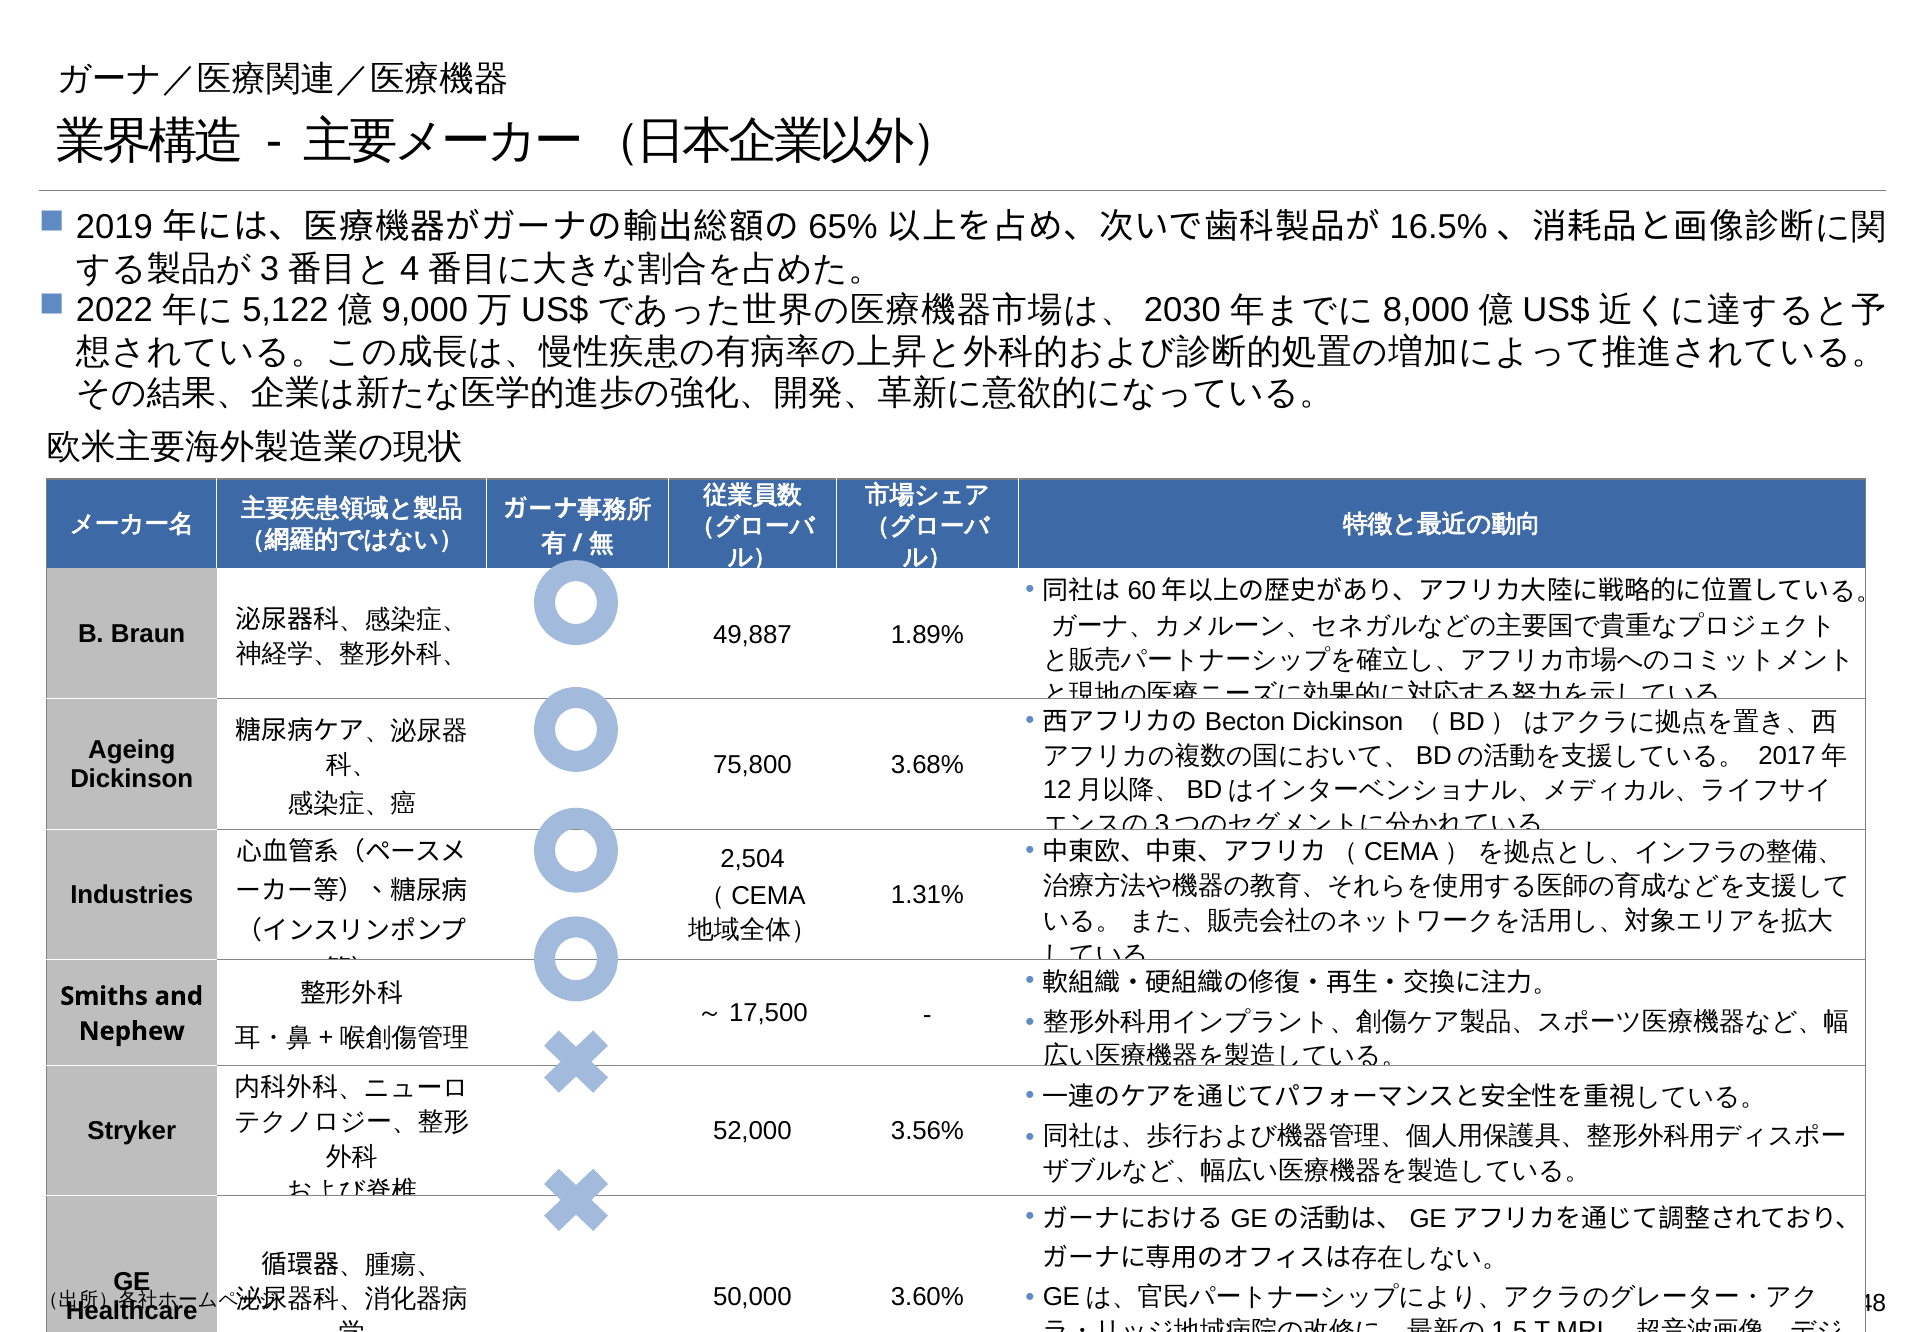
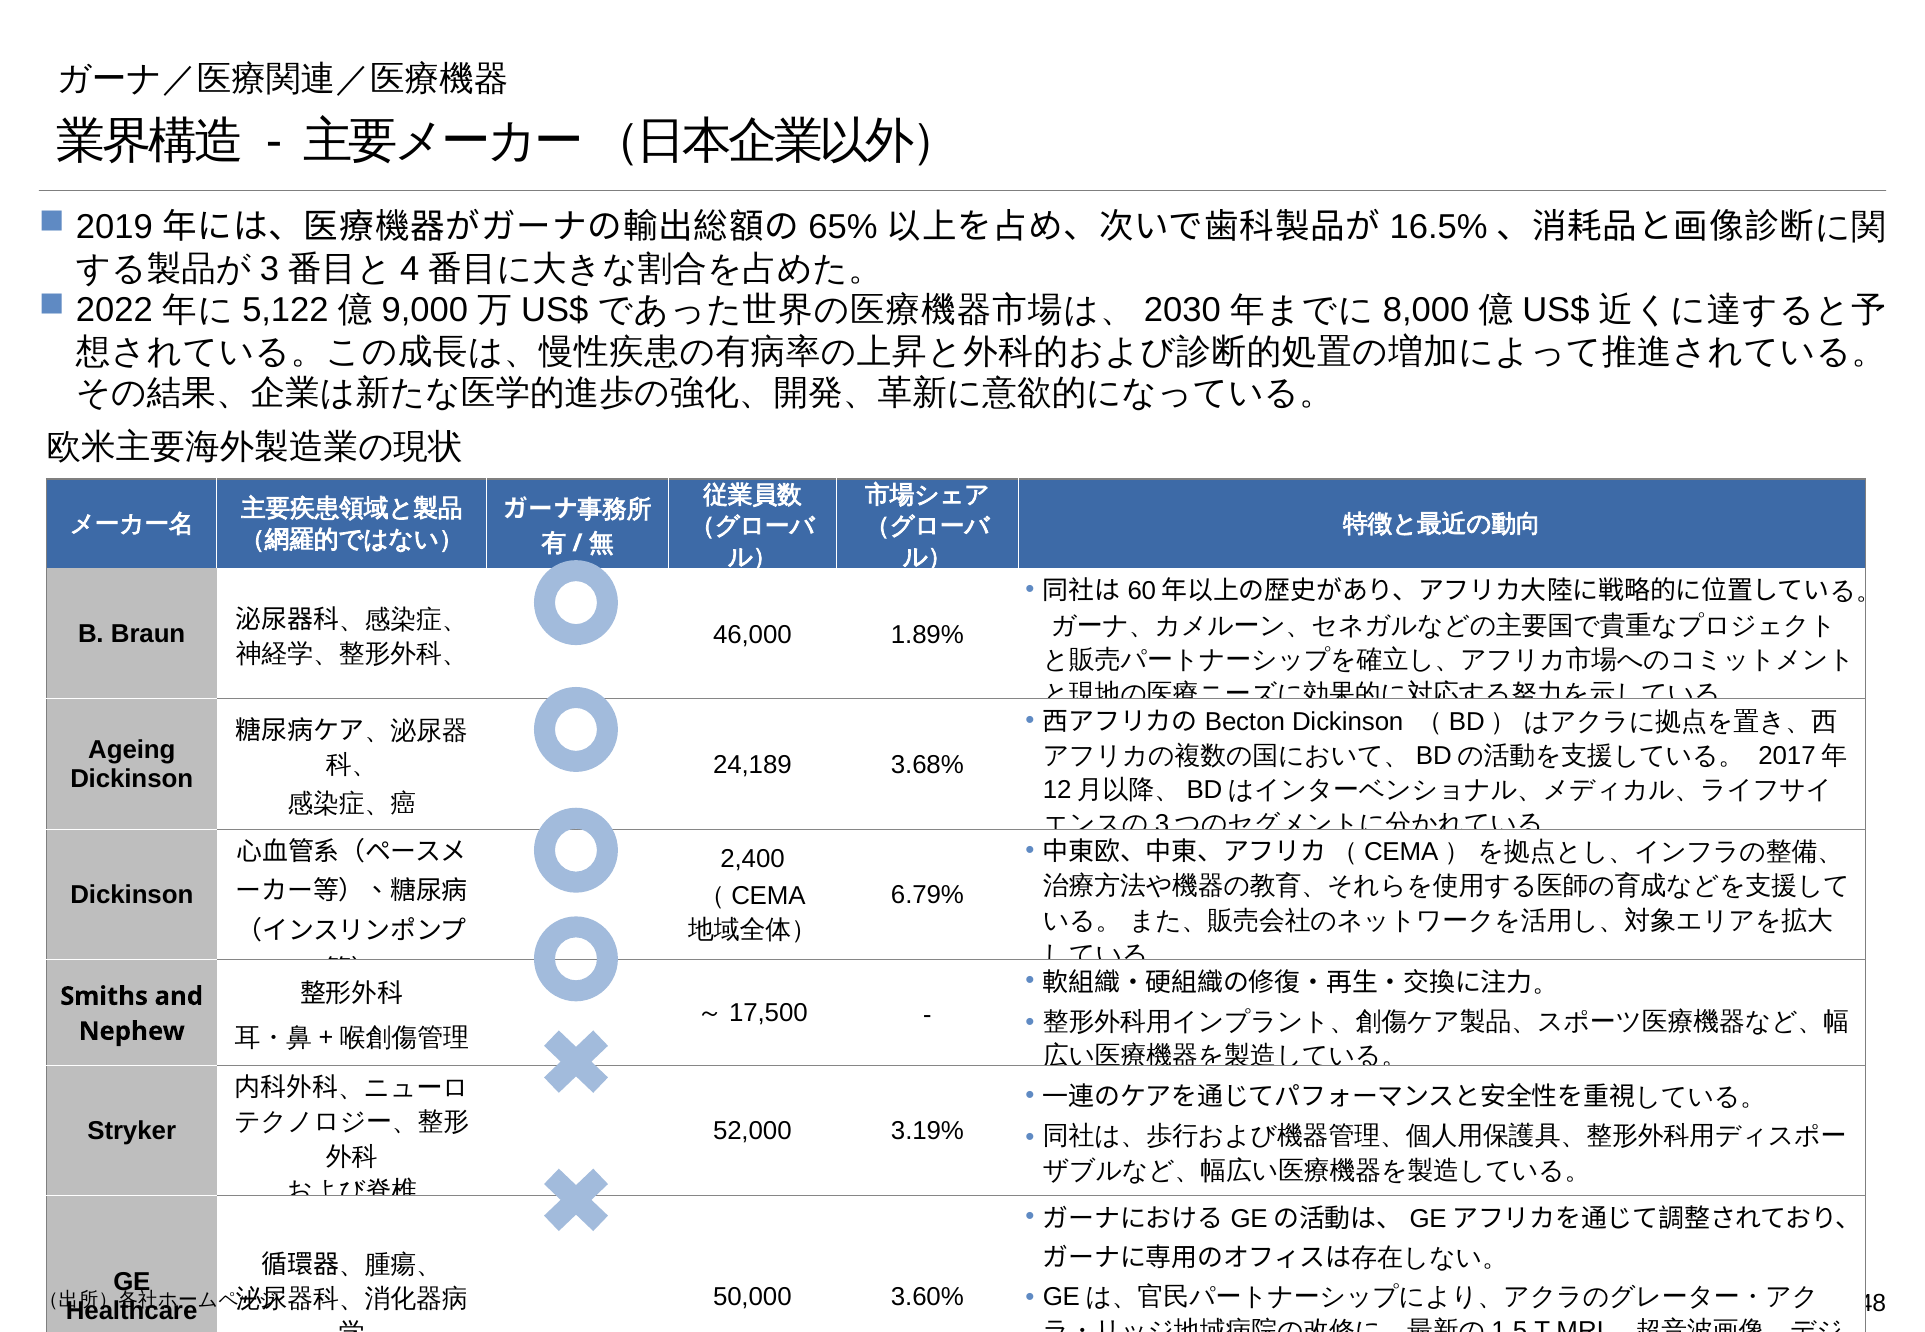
49,887: 49,887 -> 46,000 (752, 635)
75,800: 75,800 -> 24,189 (752, 765)
2,504: 2,504 -> 2,400 (753, 859)
Industries: Industries -> Dickinson (132, 895)
1.31%: 1.31% -> 6.79% (927, 896)
3.56%: 3.56% -> 3.19% (927, 1132)
